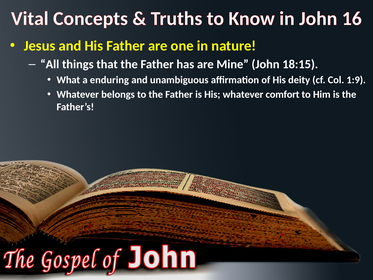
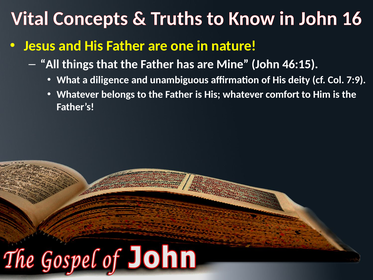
18:15: 18:15 -> 46:15 (300, 64)
enduring: enduring -> diligence (109, 80)
1:9: 1:9 -> 7:9 (356, 80)
